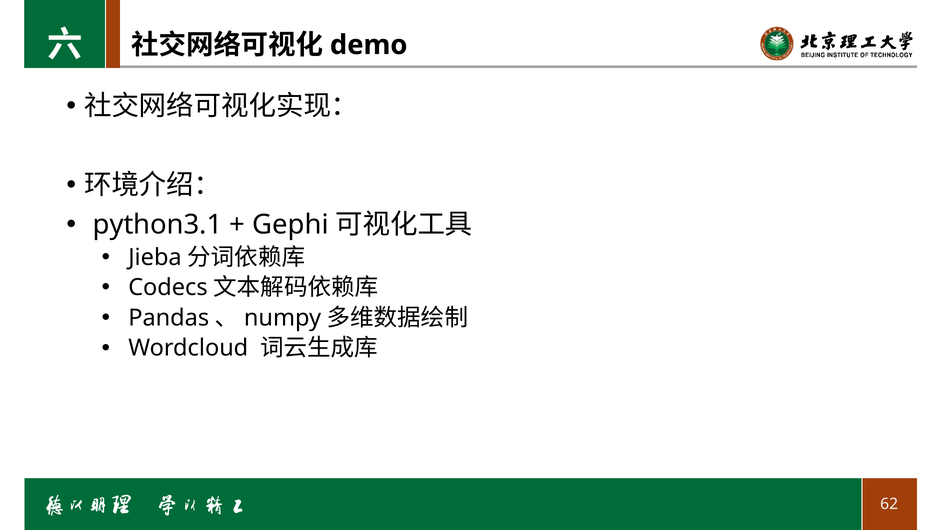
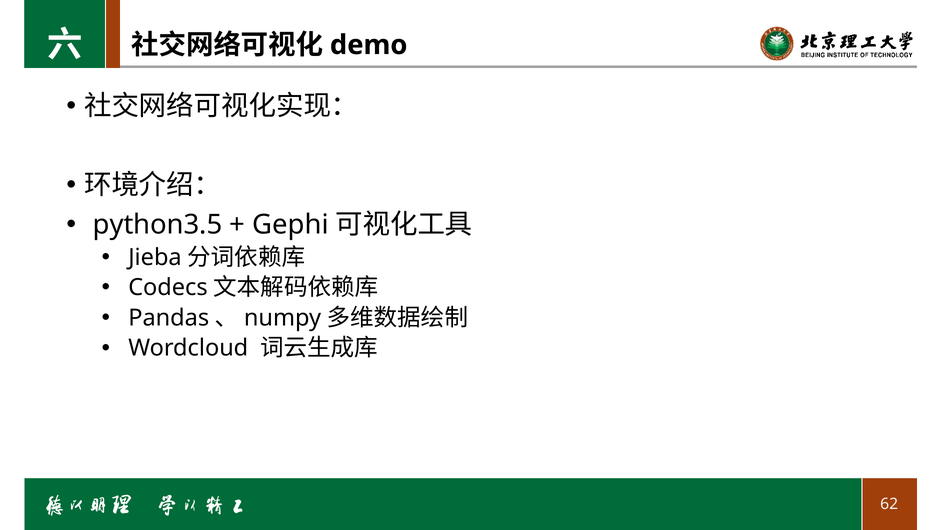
python3.1: python3.1 -> python3.5 (158, 225)
